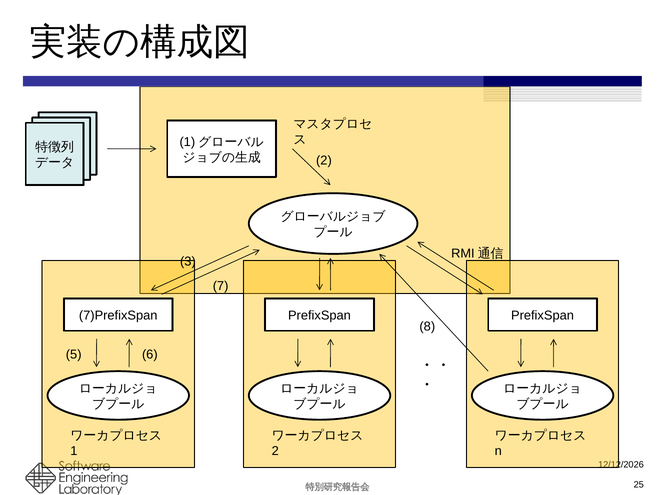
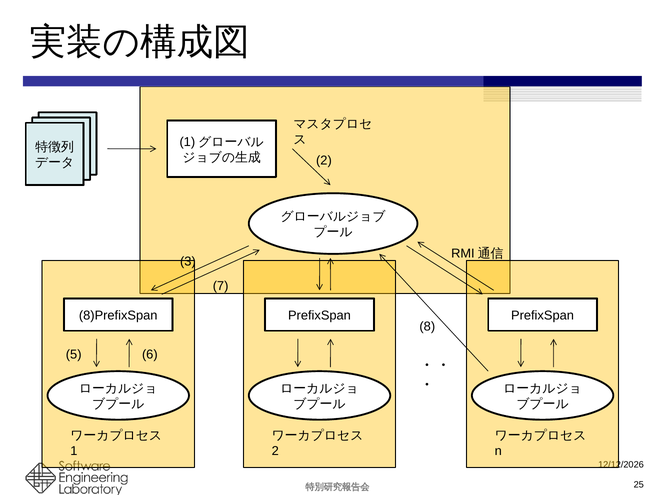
7)PrefixSpan: 7)PrefixSpan -> 8)PrefixSpan (118, 315)
